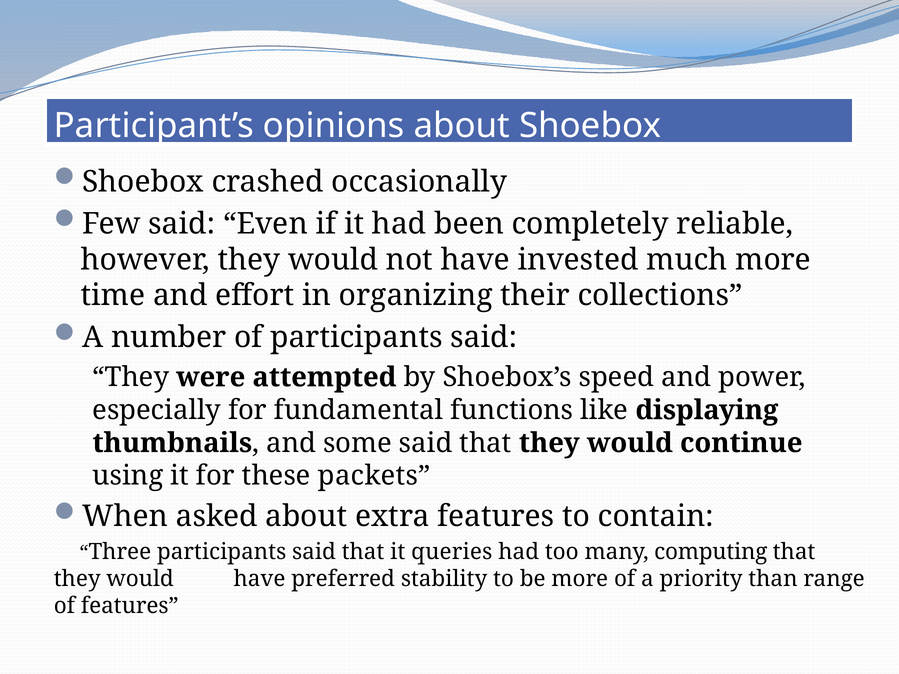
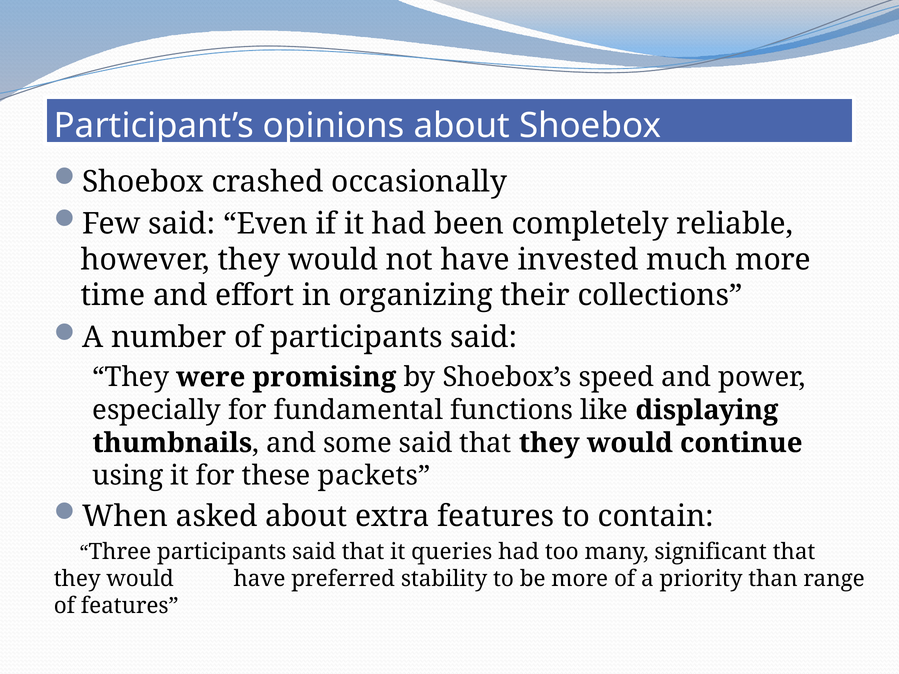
attempted: attempted -> promising (324, 377)
computing: computing -> significant (711, 552)
